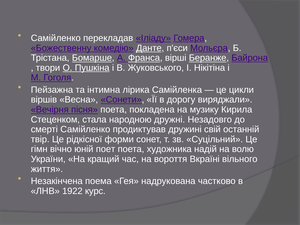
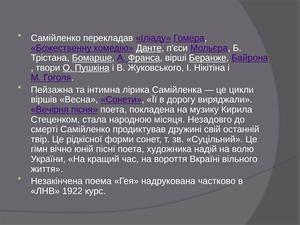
дружні: дружні -> місяця (170, 120)
поет: поет -> пісні (106, 149)
